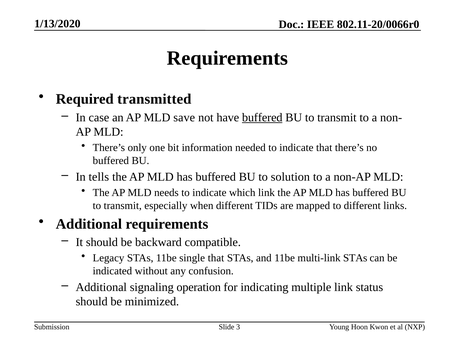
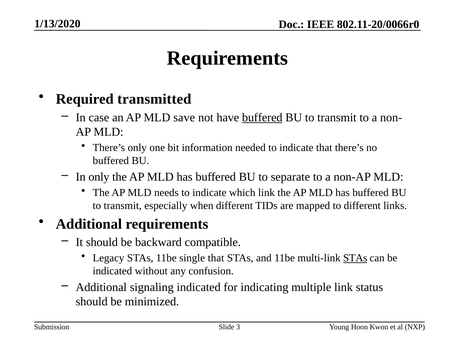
In tells: tells -> only (99, 177)
solution: solution -> separate (290, 177)
STAs underline: none -> present (355, 258)
signaling operation: operation -> indicated (199, 287)
